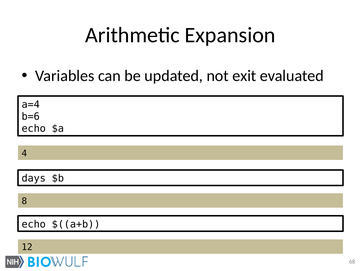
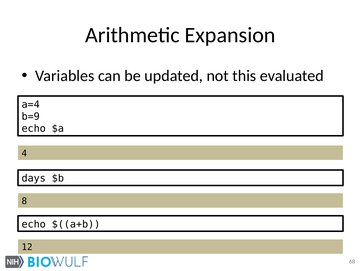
exit: exit -> this (244, 76)
b=6: b=6 -> b=9 (31, 117)
